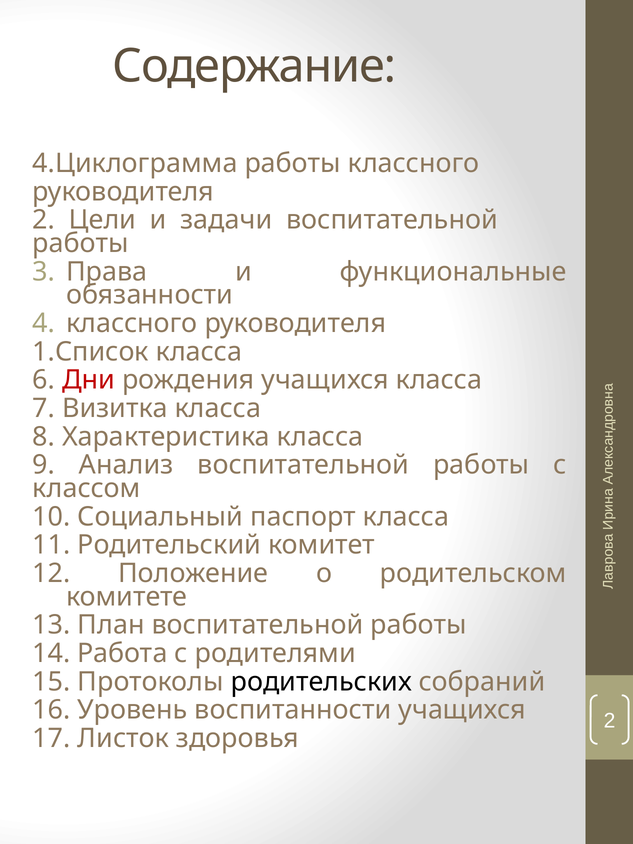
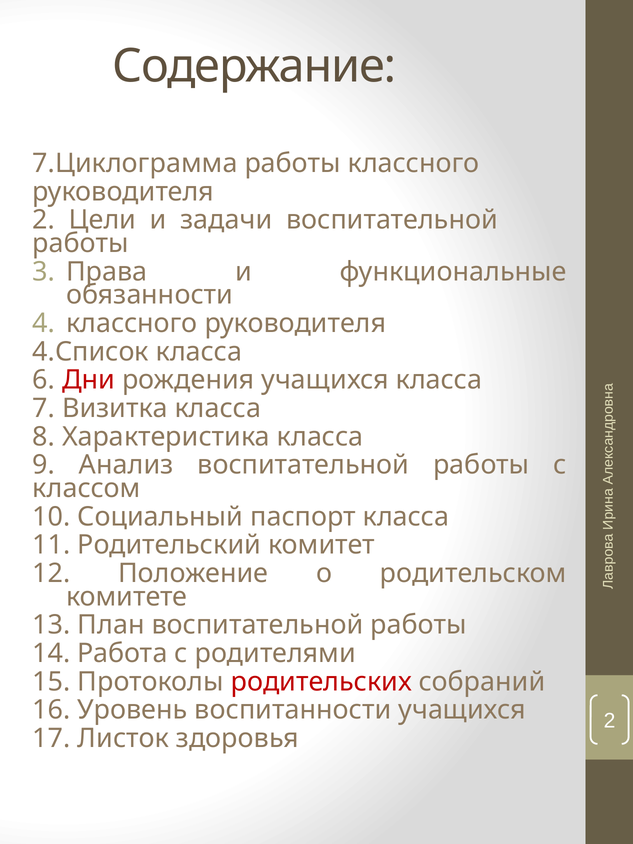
4.Циклограмма: 4.Циклограмма -> 7.Циклограмма (135, 163)
1.Список: 1.Список -> 4.Список (91, 352)
родительских colour: black -> red (321, 682)
